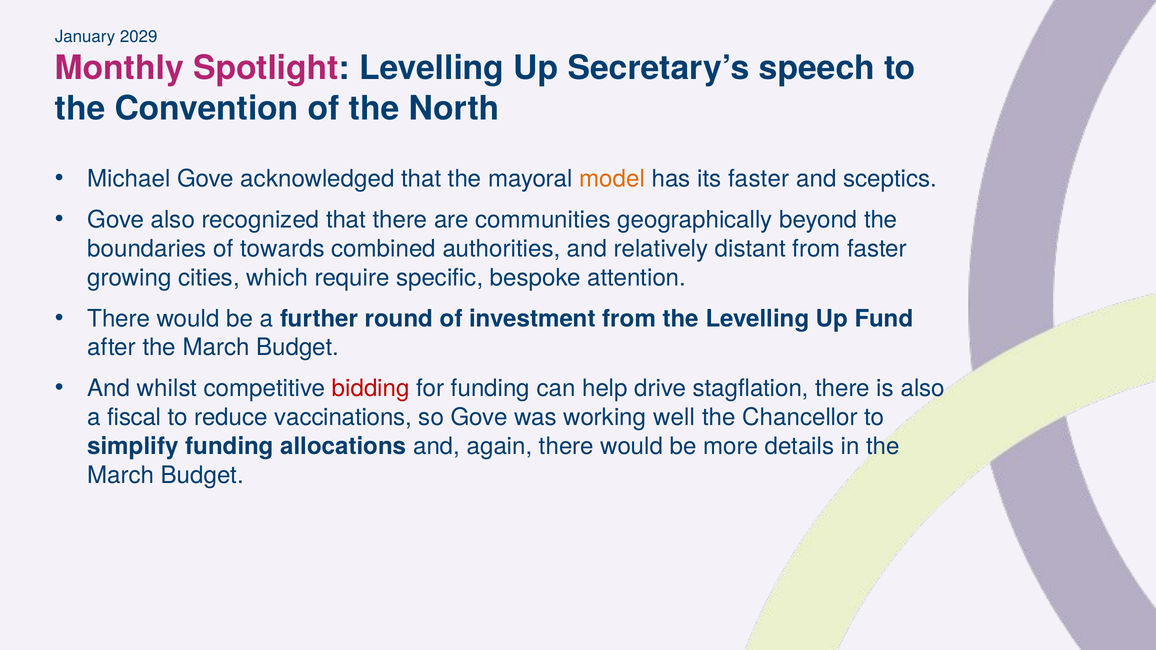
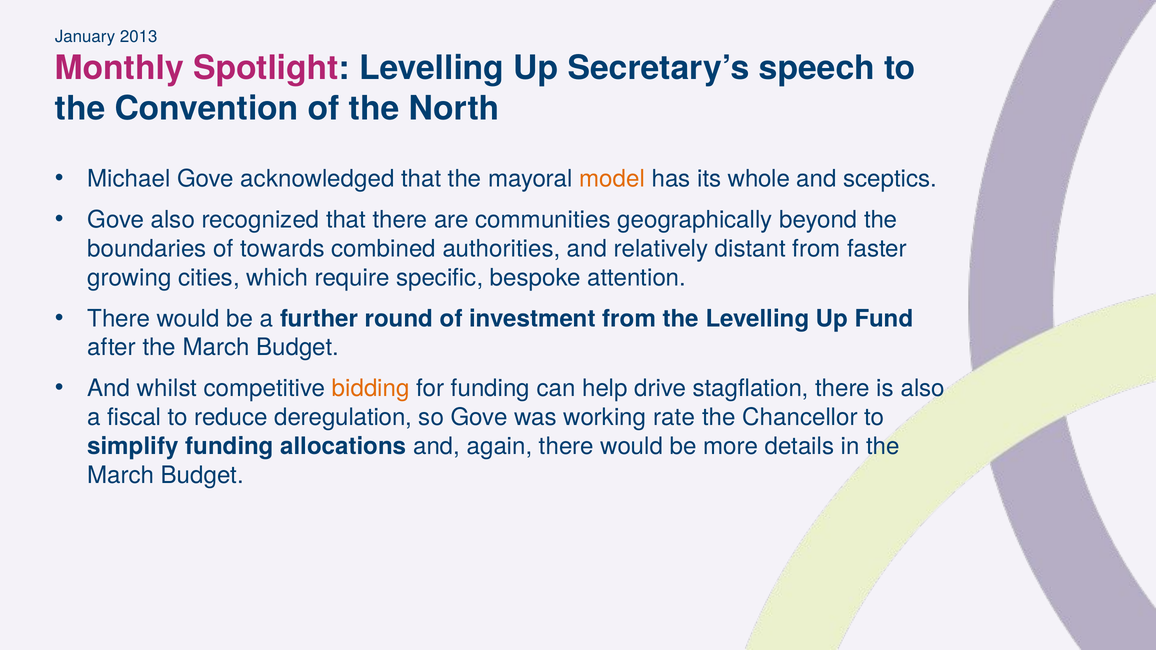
2029: 2029 -> 2013 (139, 37)
its faster: faster -> whole (759, 179)
bidding colour: red -> orange (371, 389)
vaccinations: vaccinations -> deregulation (343, 417)
well: well -> rate (674, 417)
